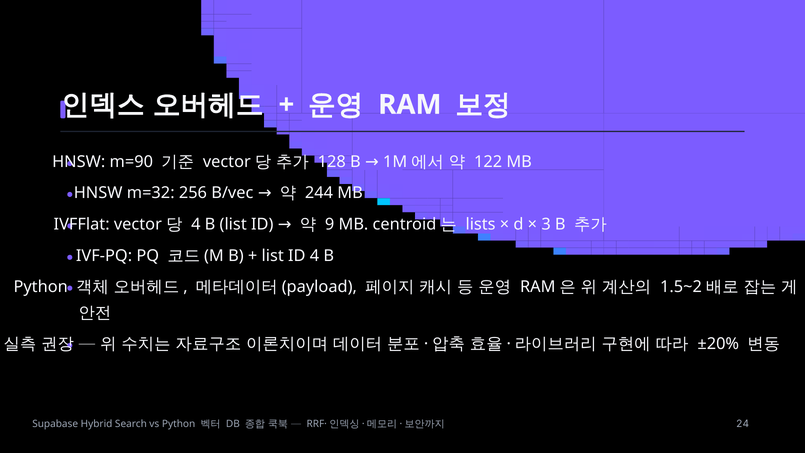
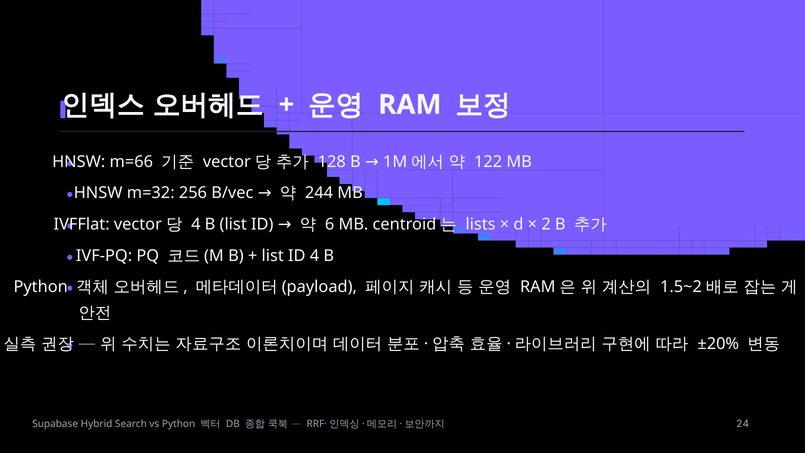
m=90: m=90 -> m=66 (131, 162)
9: 9 -> 6 (330, 224)
3: 3 -> 2 (546, 224)
